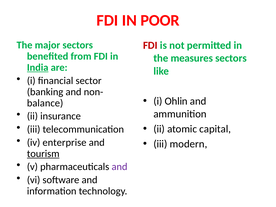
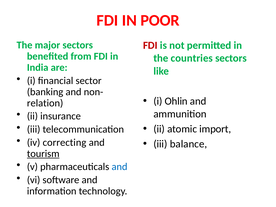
measures: measures -> countries (192, 58)
India underline: present -> none (38, 68)
balance: balance -> relation (45, 103)
capital: capital -> import (215, 129)
enterprise: enterprise -> correcting (64, 142)
modern: modern -> balance (188, 144)
and colour: purple -> blue (119, 167)
